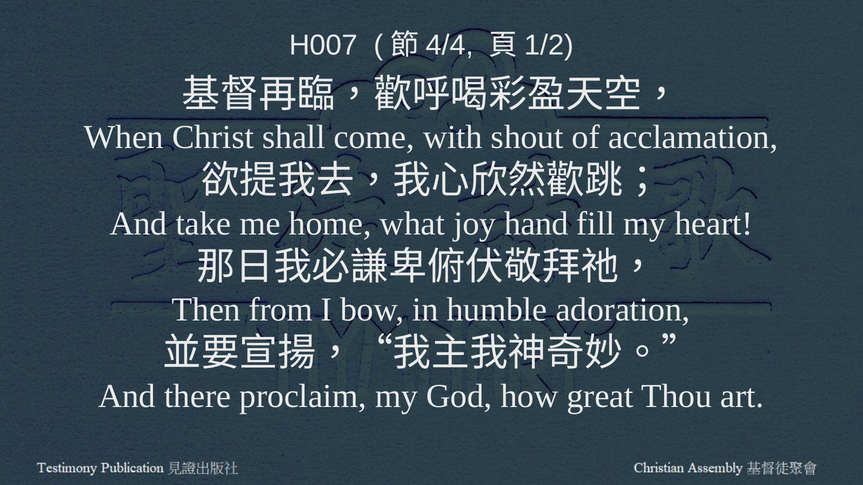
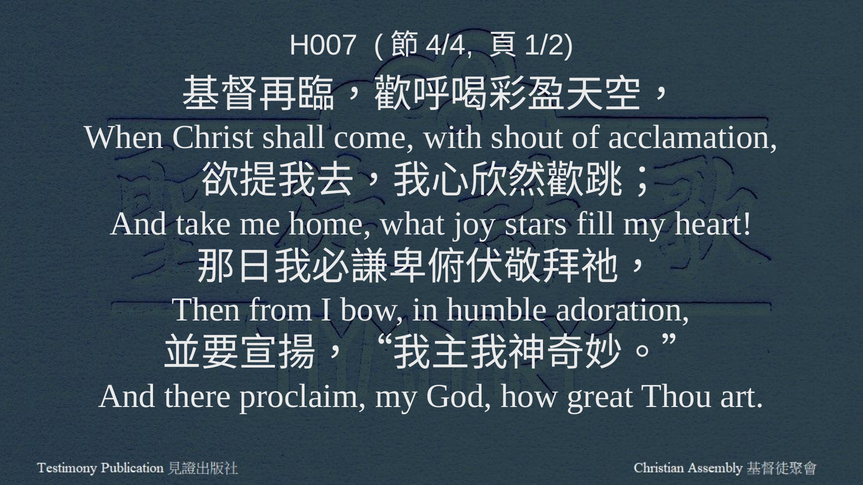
hand: hand -> stars (536, 224)
